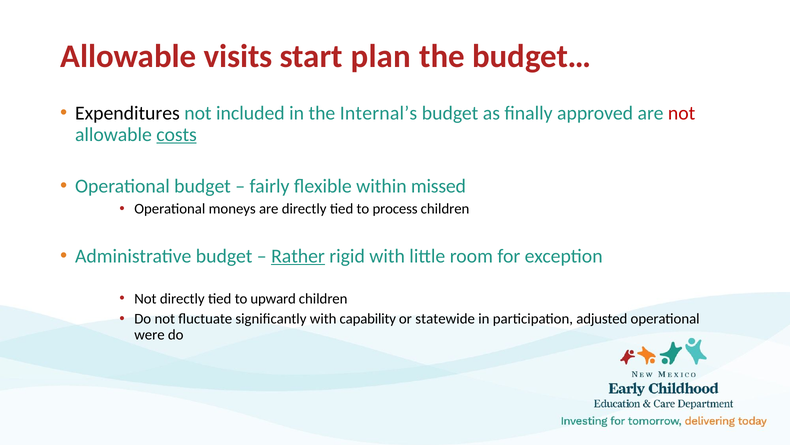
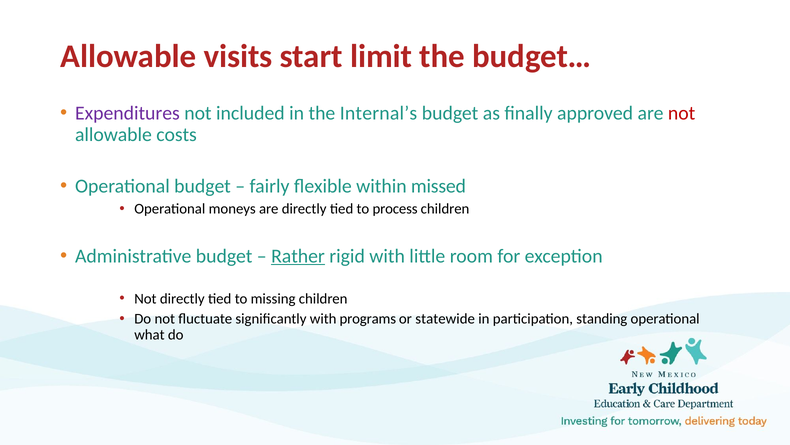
plan: plan -> limit (381, 56)
Expenditures colour: black -> purple (127, 113)
costs underline: present -> none (177, 134)
upward: upward -> missing (273, 298)
capability: capability -> programs (368, 318)
adjusted: adjusted -> standing (602, 318)
were: were -> what (149, 334)
